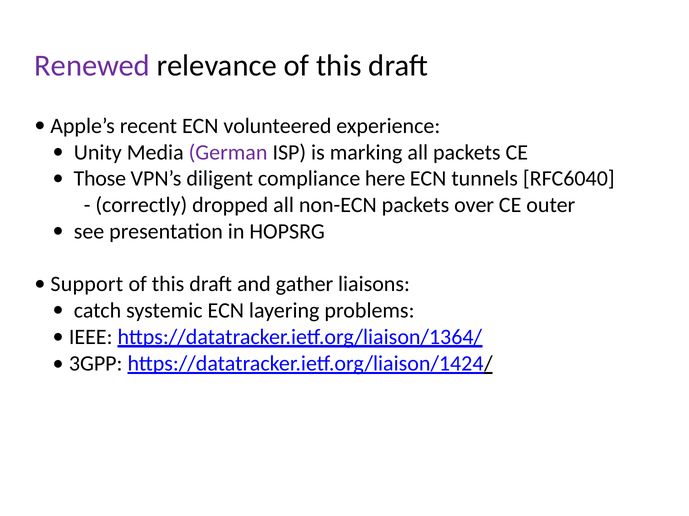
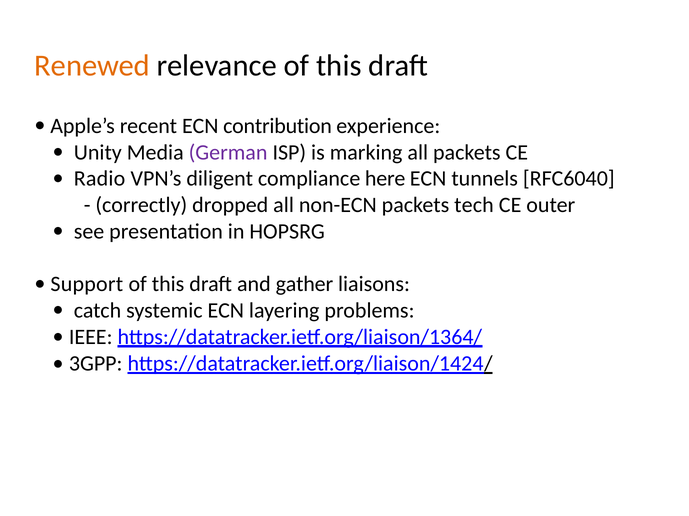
Renewed colour: purple -> orange (92, 66)
volunteered: volunteered -> contribution (278, 126)
Those: Those -> Radio (100, 179)
over: over -> tech (474, 205)
